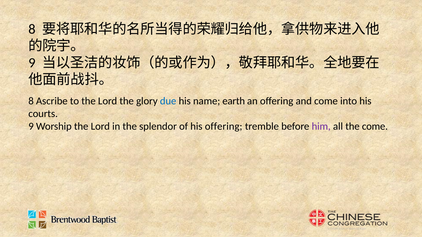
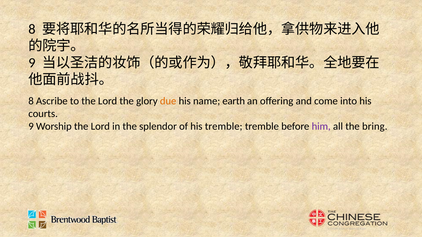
due colour: blue -> orange (168, 101)
his offering: offering -> tremble (224, 127)
the come: come -> bring (375, 127)
